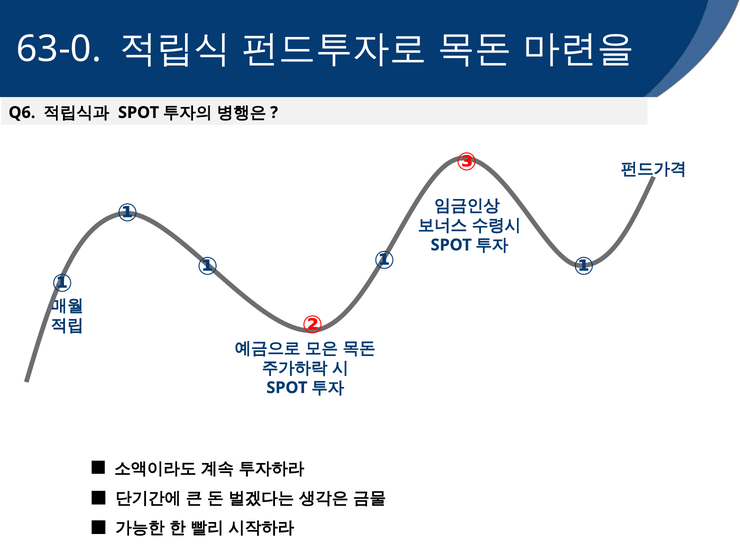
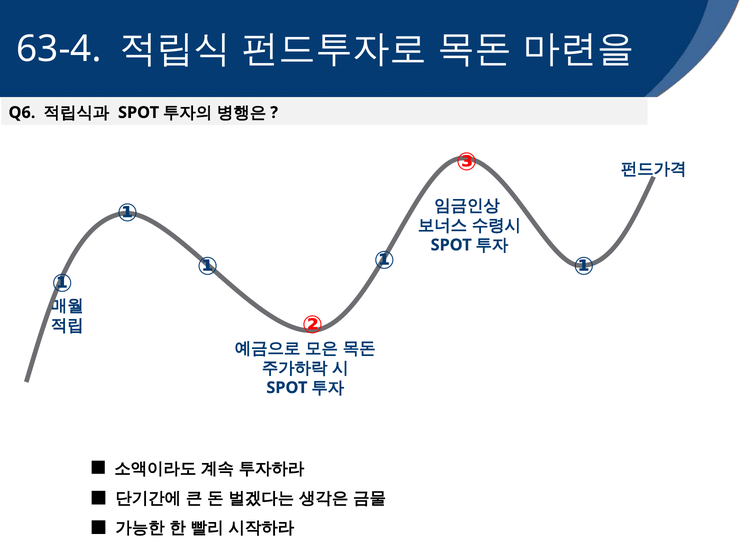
63-0: 63-0 -> 63-4 (59, 49)
